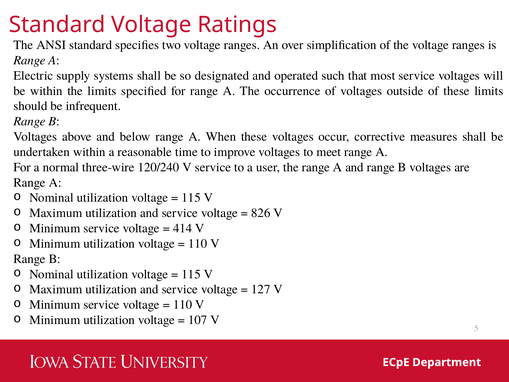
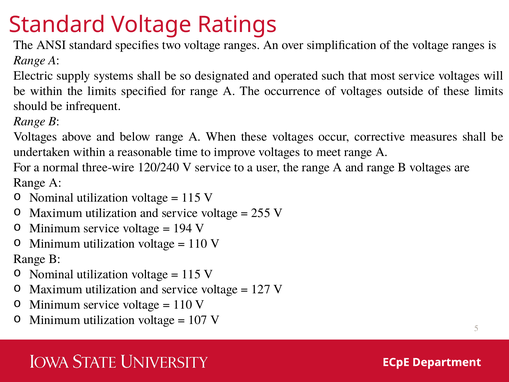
826: 826 -> 255 (261, 213)
414: 414 -> 194 (183, 228)
